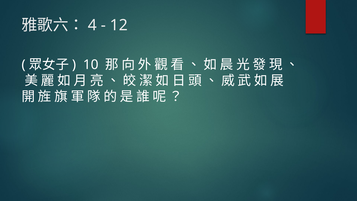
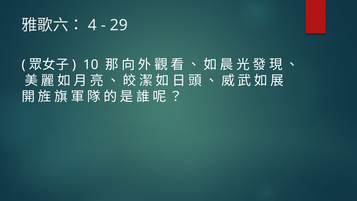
12: 12 -> 29 (119, 25)
